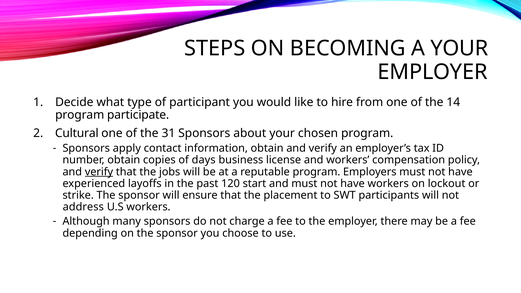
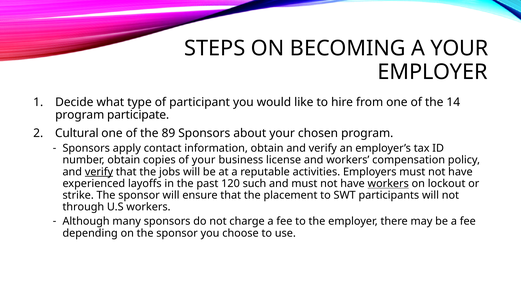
31: 31 -> 89 (168, 133)
of days: days -> your (204, 160)
reputable program: program -> activities (316, 172)
start: start -> such (254, 184)
workers underline: none -> present (388, 184)
address: address -> through (83, 207)
